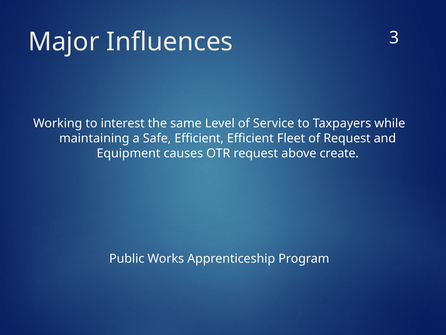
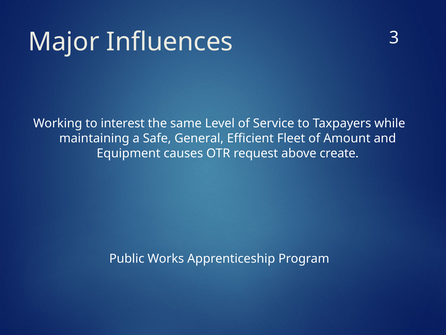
Safe Efficient: Efficient -> General (199, 138)
of Request: Request -> Amount (347, 138)
